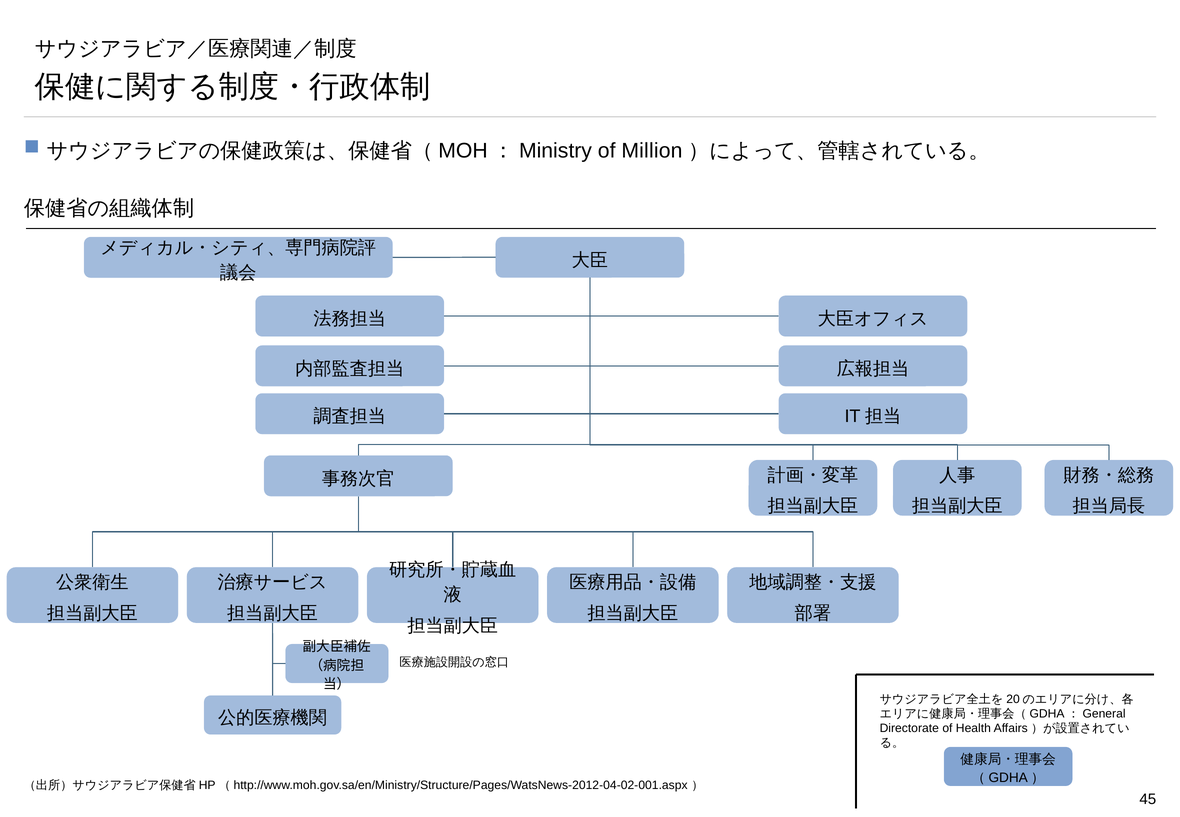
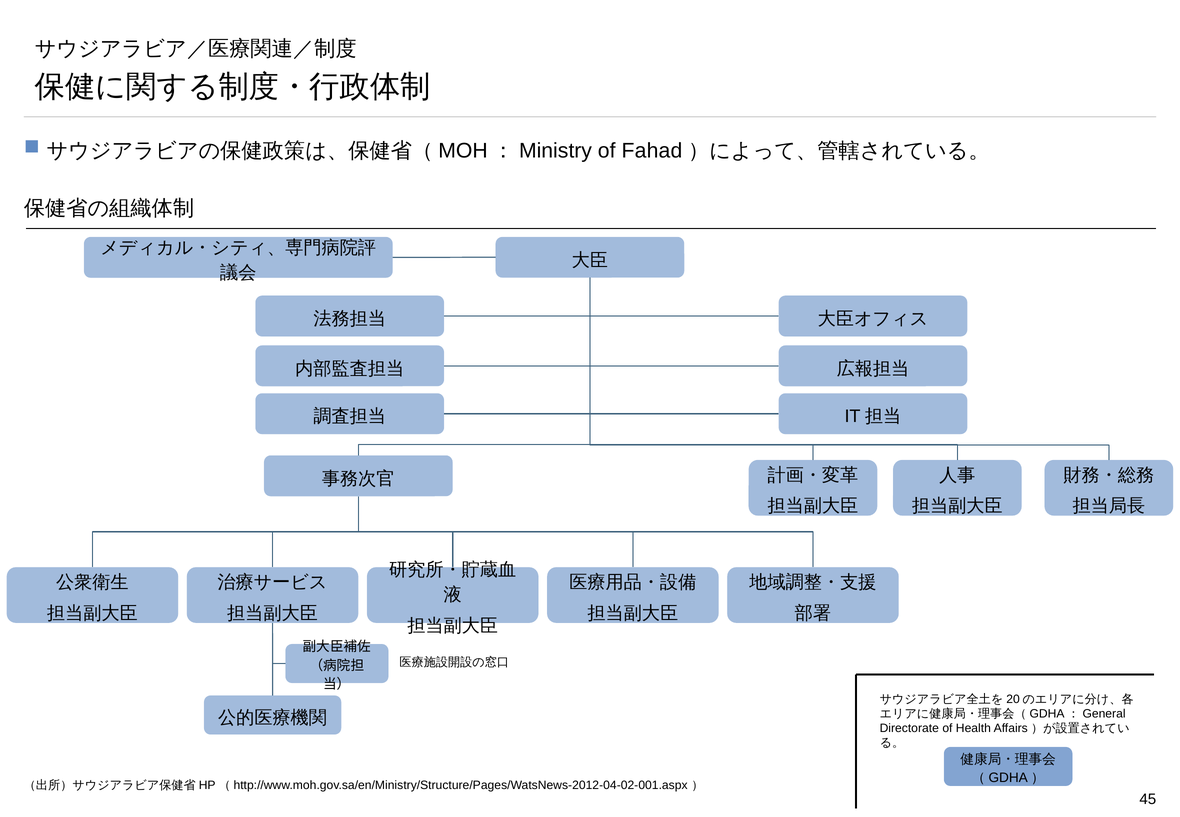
Million: Million -> Fahad (652, 151)
